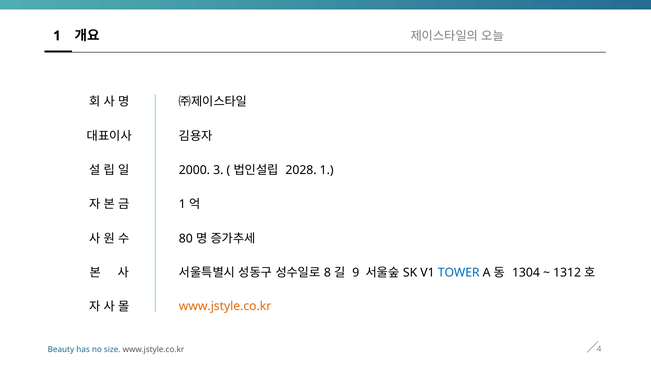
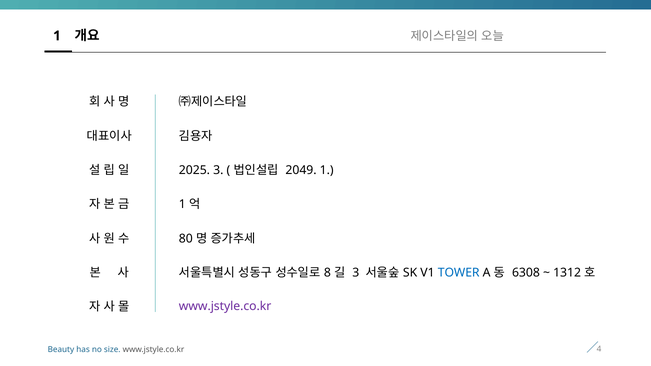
2000: 2000 -> 2025 (194, 170)
2028: 2028 -> 2049 (301, 170)
9: 9 -> 3 (356, 273)
1304: 1304 -> 6308 (526, 273)
www.jstyle.co.kr colour: orange -> purple (225, 306)
